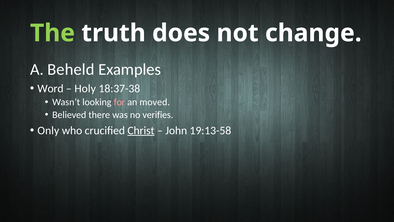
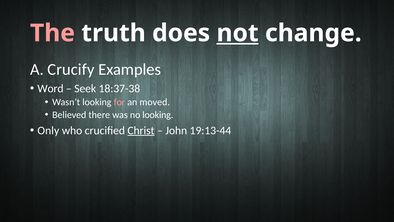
The colour: light green -> pink (52, 33)
not underline: none -> present (238, 33)
Beheld: Beheld -> Crucify (71, 69)
Holy: Holy -> Seek (85, 88)
no verifies: verifies -> looking (158, 115)
19:13-58: 19:13-58 -> 19:13-44 (210, 130)
